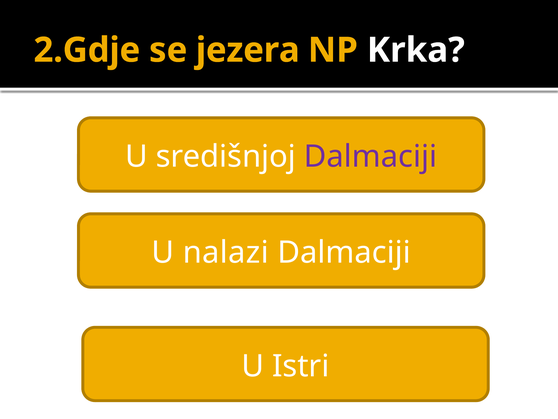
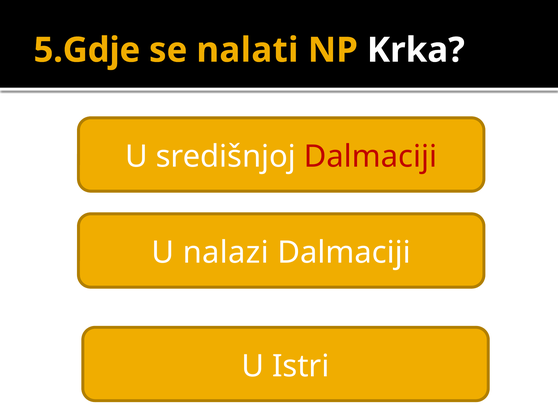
2.Gdje: 2.Gdje -> 5.Gdje (87, 50)
jezera: jezera -> nalati (247, 50)
Dalmaciji colour: purple -> red (371, 156)
